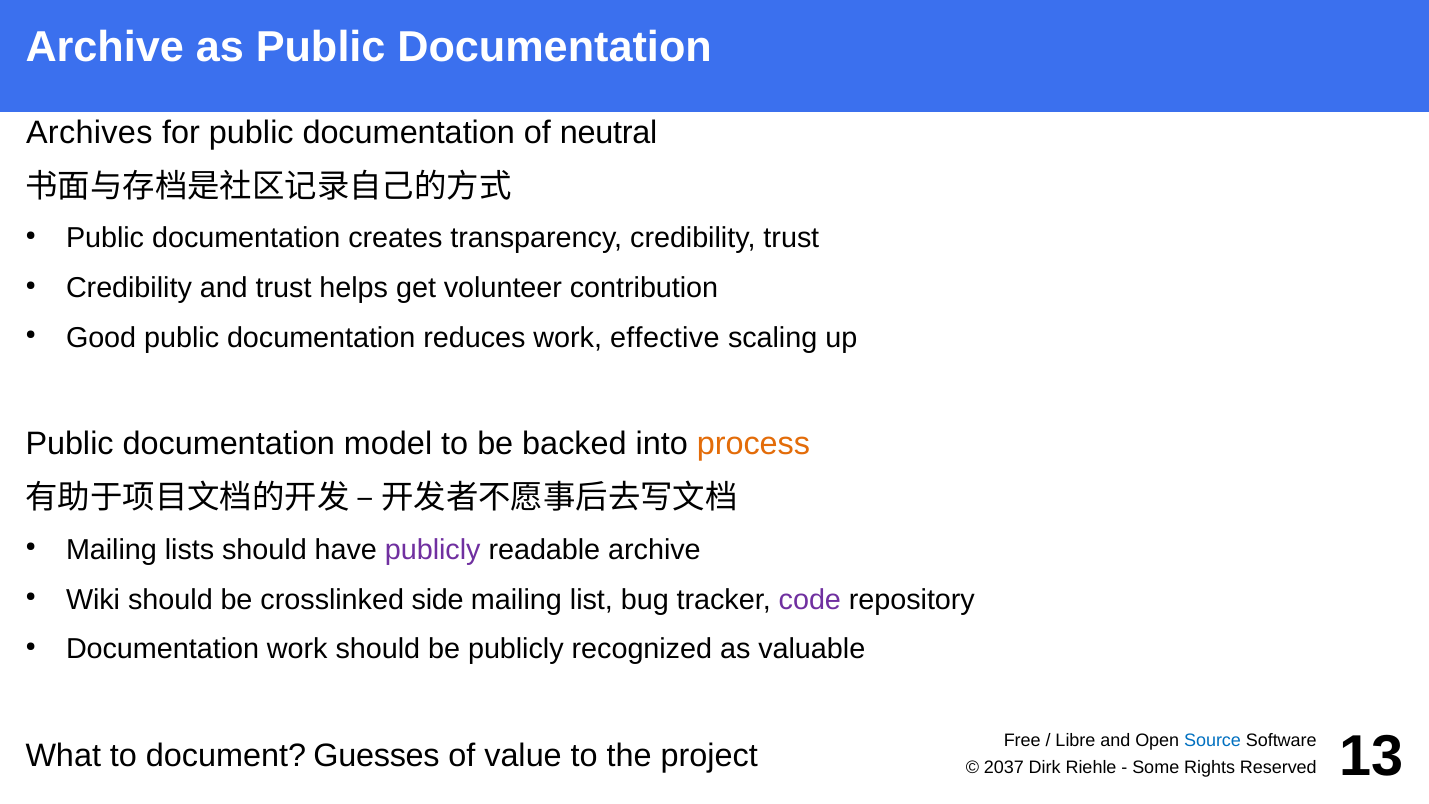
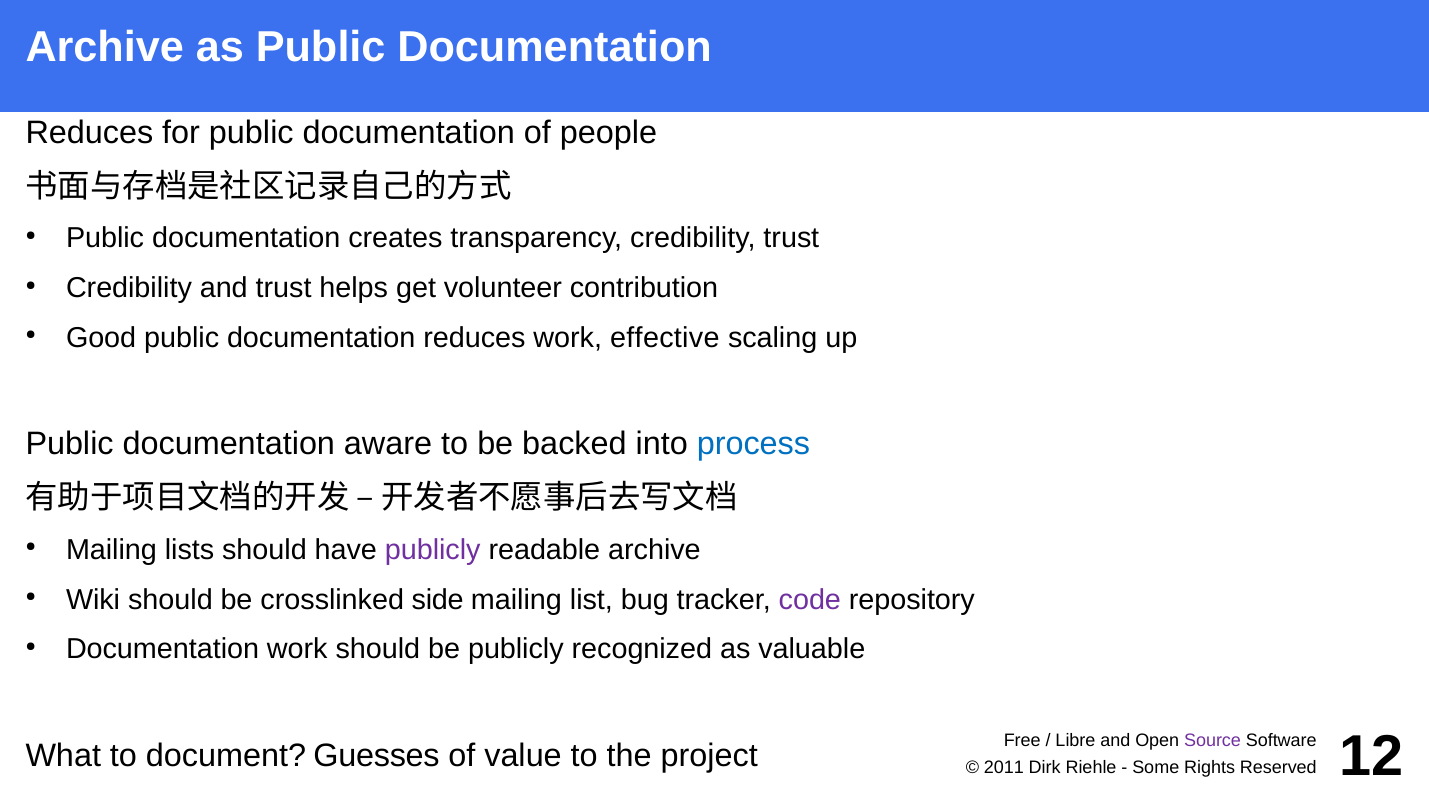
Archives: Archives -> Reduces (89, 132)
neutral: neutral -> people (608, 132)
model: model -> aware (388, 444)
process colour: orange -> blue (753, 444)
Source colour: blue -> purple (1213, 741)
2037: 2037 -> 2011 (1004, 767)
13: 13 -> 12 (1371, 757)
